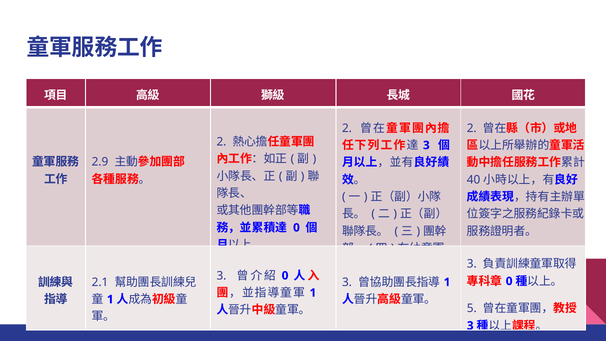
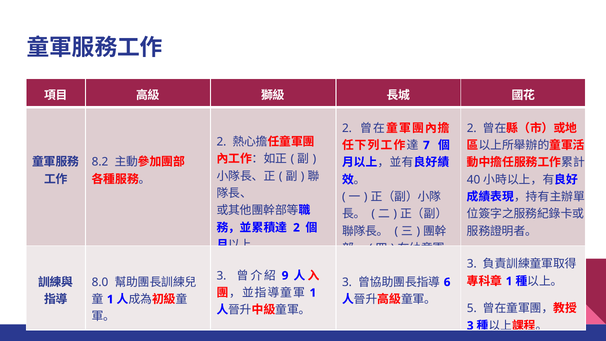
3: 3 -> 7 (426, 145)
2.9: 2.9 -> 8.2 (100, 162)
0: 0 -> 2 (296, 228)
0: 0 -> 9 (285, 276)
0: 0 -> 1 (509, 281)
2.1: 2.1 -> 8.0 (100, 282)
1: 1 -> 6 (447, 282)
